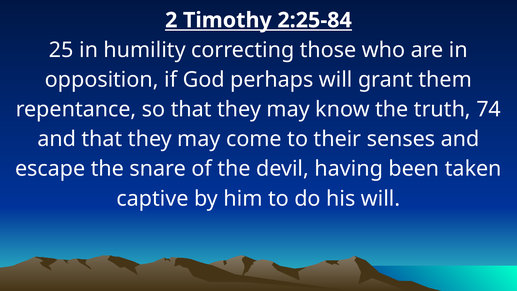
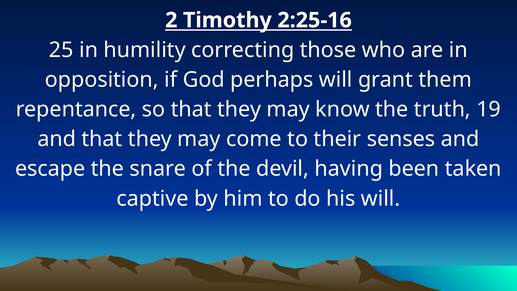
2:25-84: 2:25-84 -> 2:25-16 (315, 20)
74: 74 -> 19 (489, 109)
